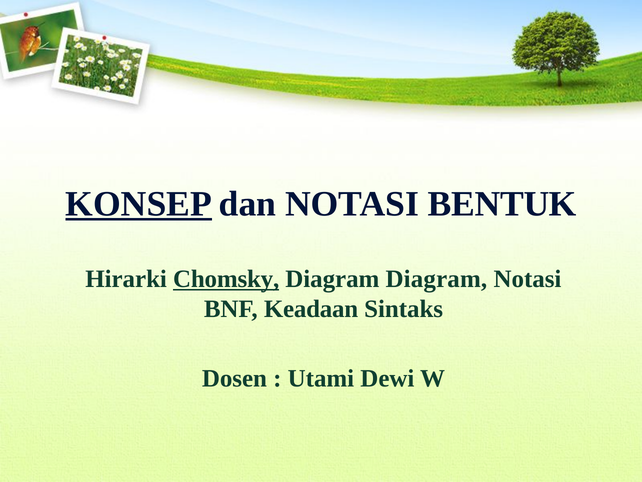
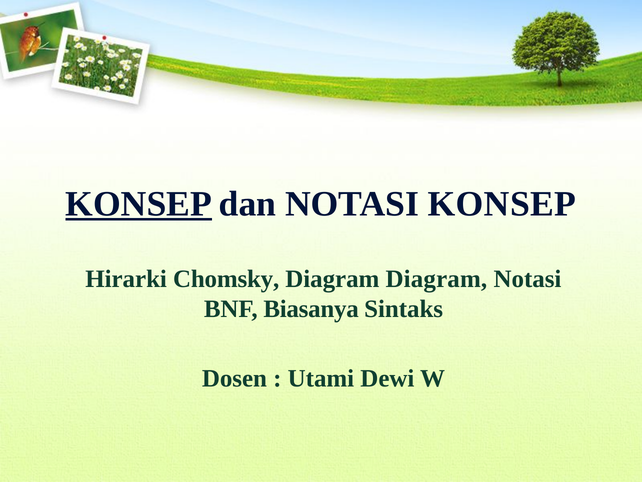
NOTASI BENTUK: BENTUK -> KONSEP (502, 204)
Chomsky underline: present -> none (226, 279)
Keadaan: Keadaan -> Biasanya (311, 309)
